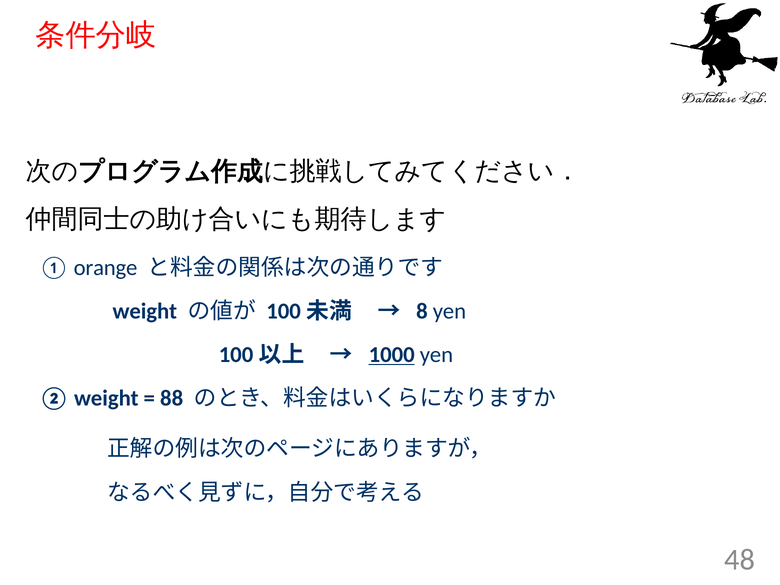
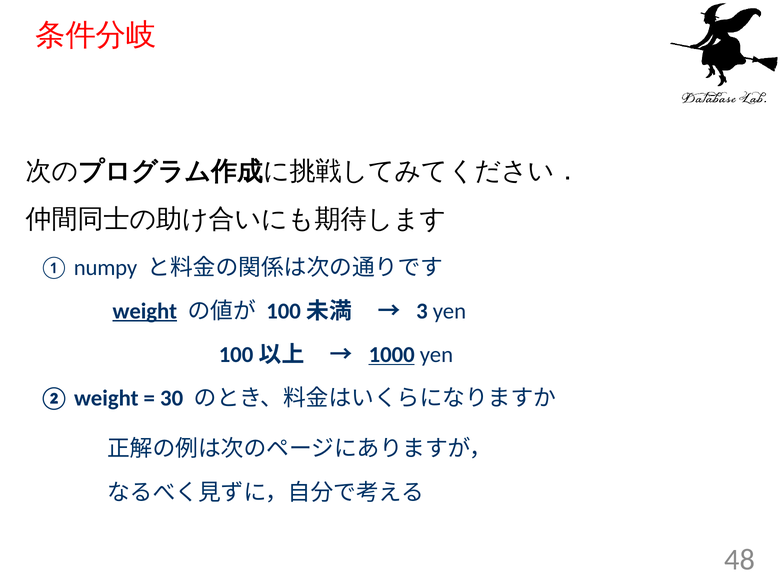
orange: orange -> numpy (106, 268)
weight underline: none -> present (145, 311)
8: 8 -> 3 (422, 311)
88: 88 -> 30 (172, 398)
